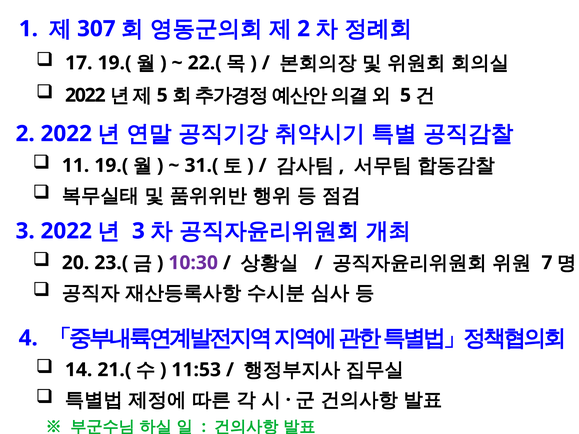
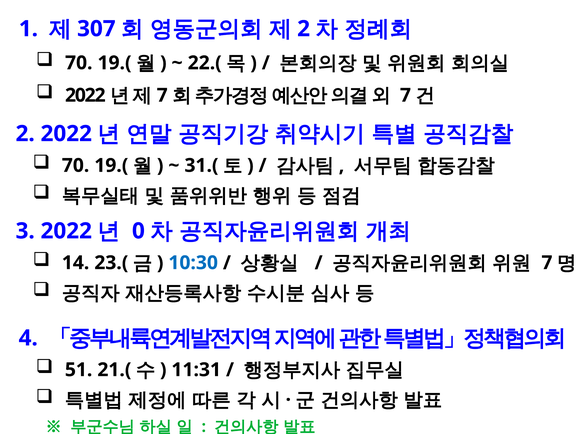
17: 17 -> 70 (79, 63)
5: 5 -> 7 (162, 95)
5: 5 -> 7 (405, 95)
11: 11 -> 70 (76, 166)
3: 3 -> 0 (138, 231)
20: 20 -> 14 (76, 263)
10:30 colour: purple -> blue (193, 263)
14: 14 -> 51 (79, 370)
11:53: 11:53 -> 11:31 (196, 370)
